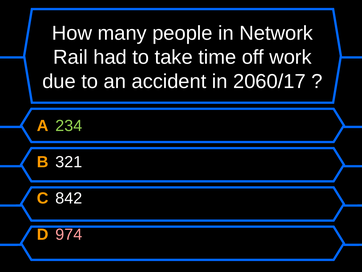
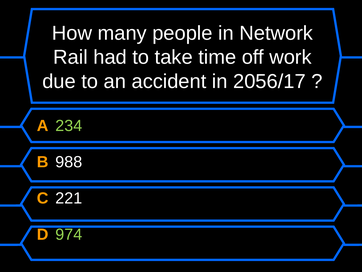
2060/17: 2060/17 -> 2056/17 (269, 81)
321: 321 -> 988 (69, 162)
842: 842 -> 221 (69, 198)
974 colour: pink -> light green (69, 234)
